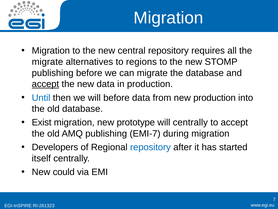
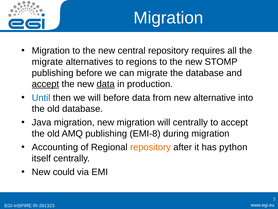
data underline: none -> present (106, 84)
new production: production -> alternative (215, 98)
Exist: Exist -> Java (42, 122)
new prototype: prototype -> migration (136, 122)
EMI-7: EMI-7 -> EMI-8 (145, 133)
Developers: Developers -> Accounting (55, 147)
repository colour: blue -> orange (150, 147)
started: started -> python (233, 147)
